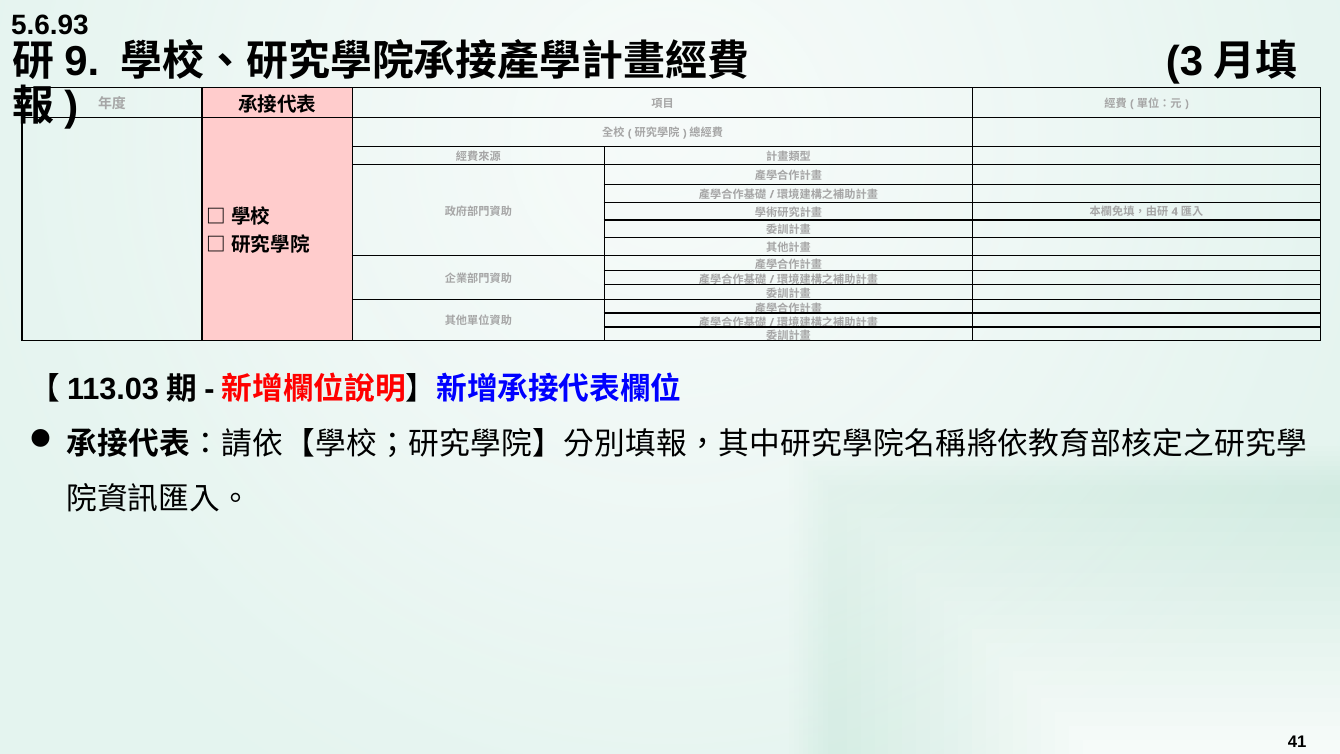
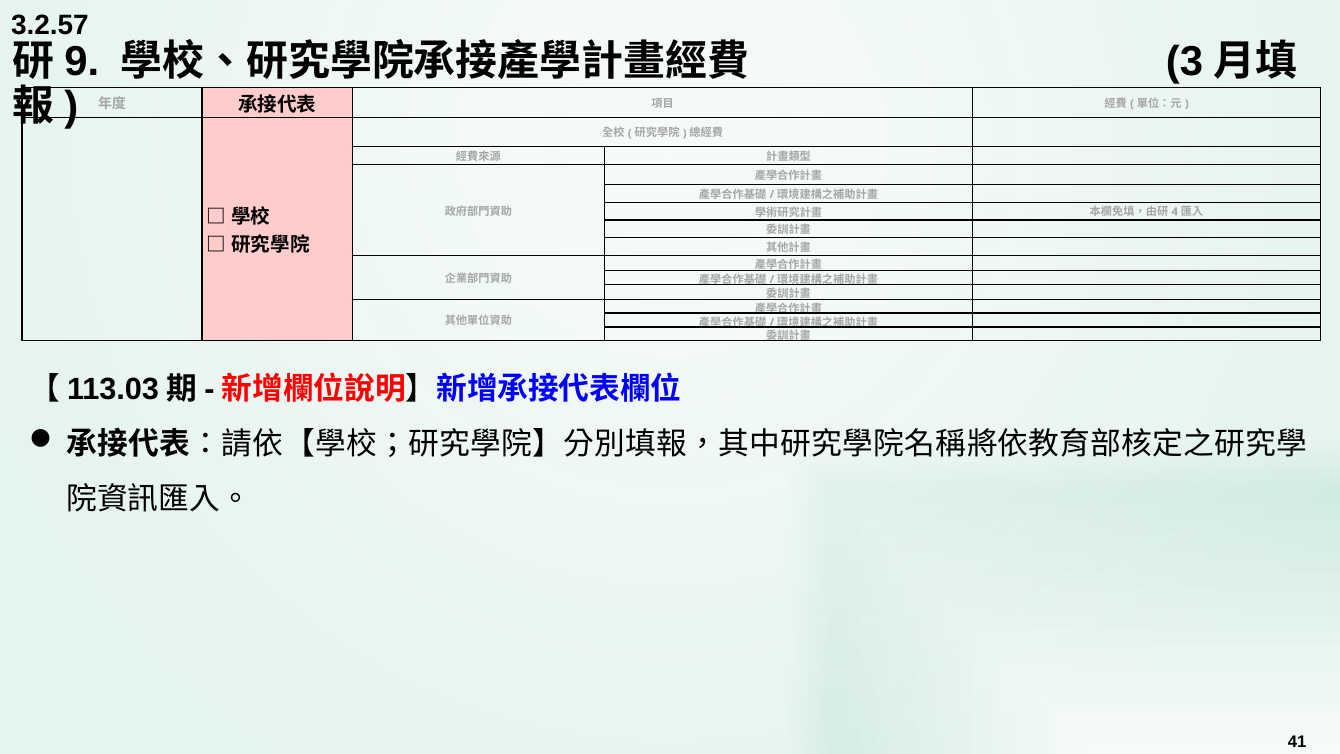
5.6.93: 5.6.93 -> 3.2.57 (50, 25)
